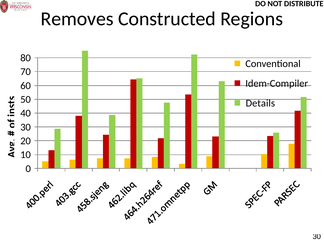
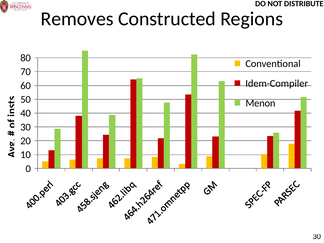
Details: Details -> Menon (260, 103)
